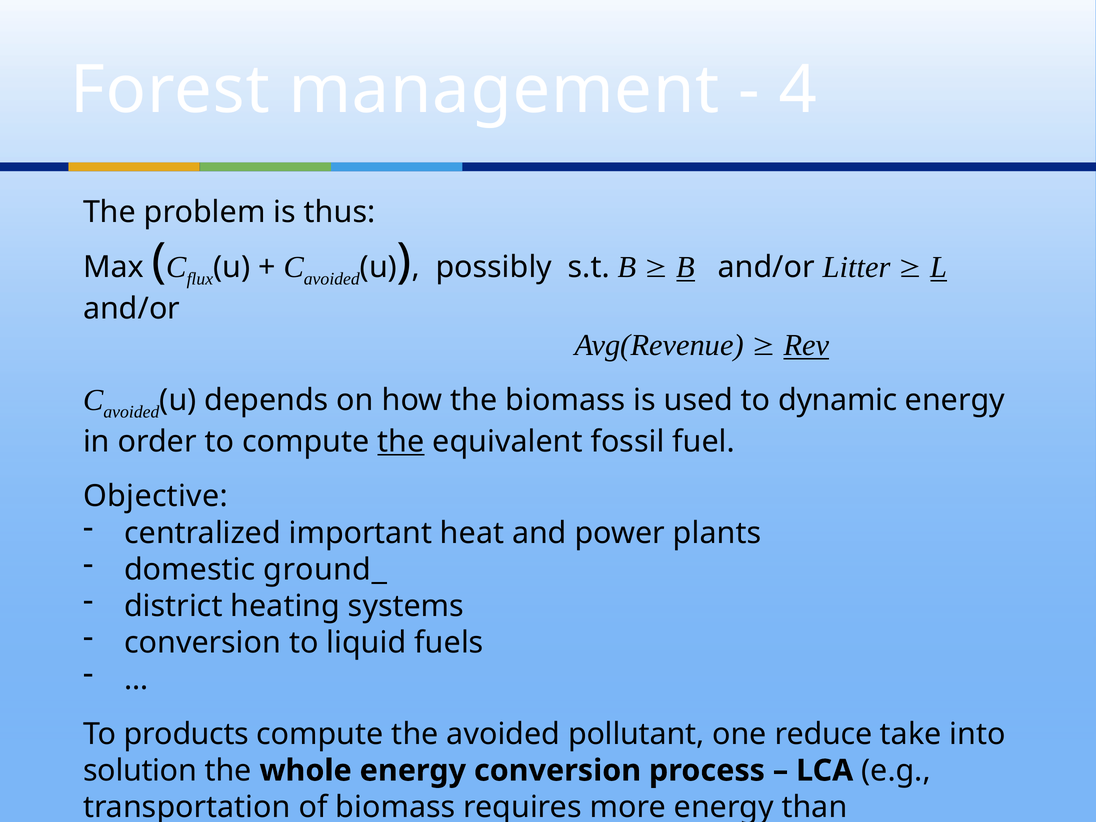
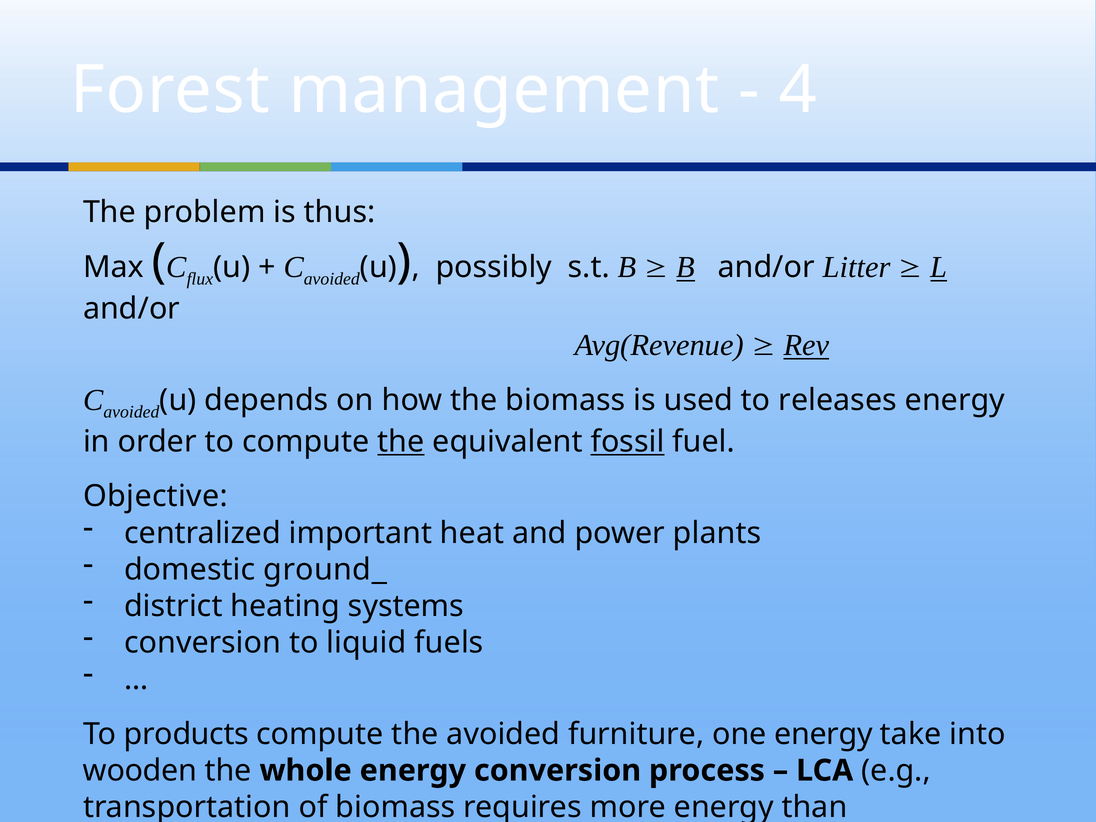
dynamic: dynamic -> releases (838, 400)
fossil underline: none -> present (627, 442)
pollutant: pollutant -> furniture (636, 734)
one reduce: reduce -> energy (823, 734)
solution: solution -> wooden (140, 771)
